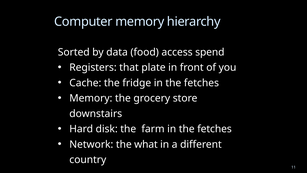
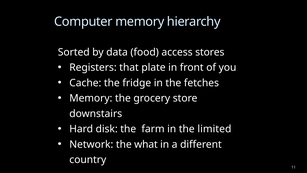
spend: spend -> stores (210, 52)
farm in the fetches: fetches -> limited (214, 129)
